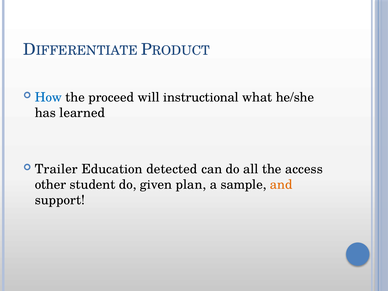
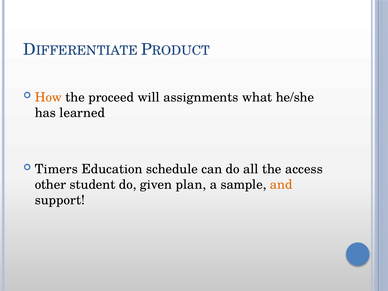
How colour: blue -> orange (48, 97)
instructional: instructional -> assignments (201, 97)
Trailer: Trailer -> Timers (56, 169)
detected: detected -> schedule (172, 169)
